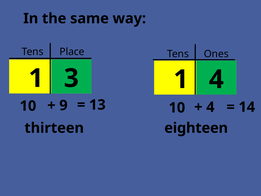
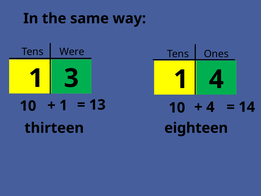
Place: Place -> Were (72, 52)
9: 9 -> 1 (63, 105)
